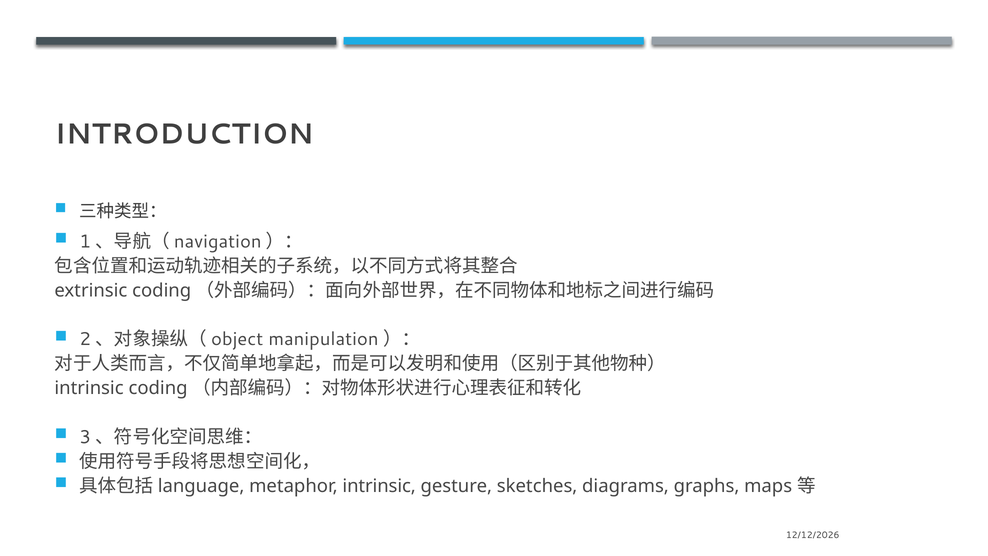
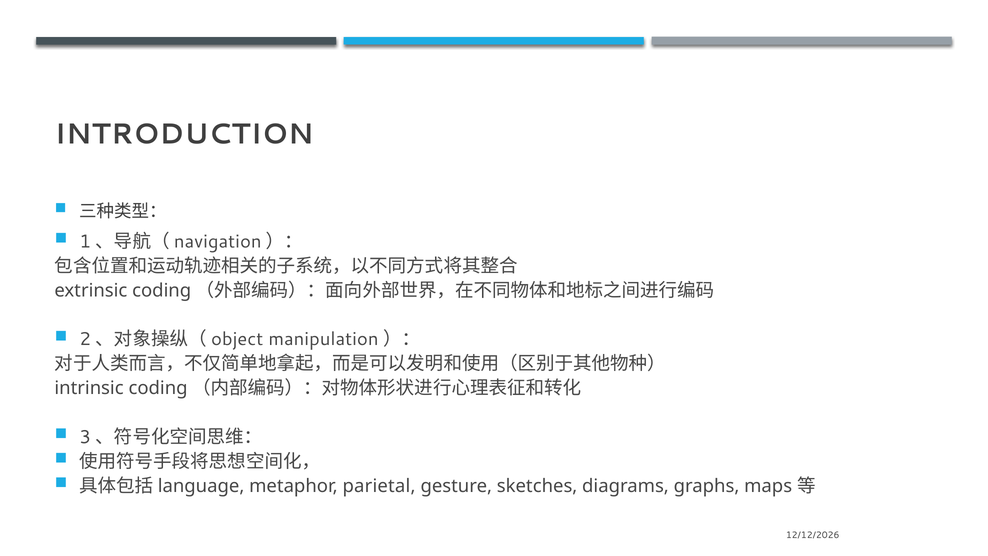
metaphor intrinsic: intrinsic -> parietal (379, 486)
